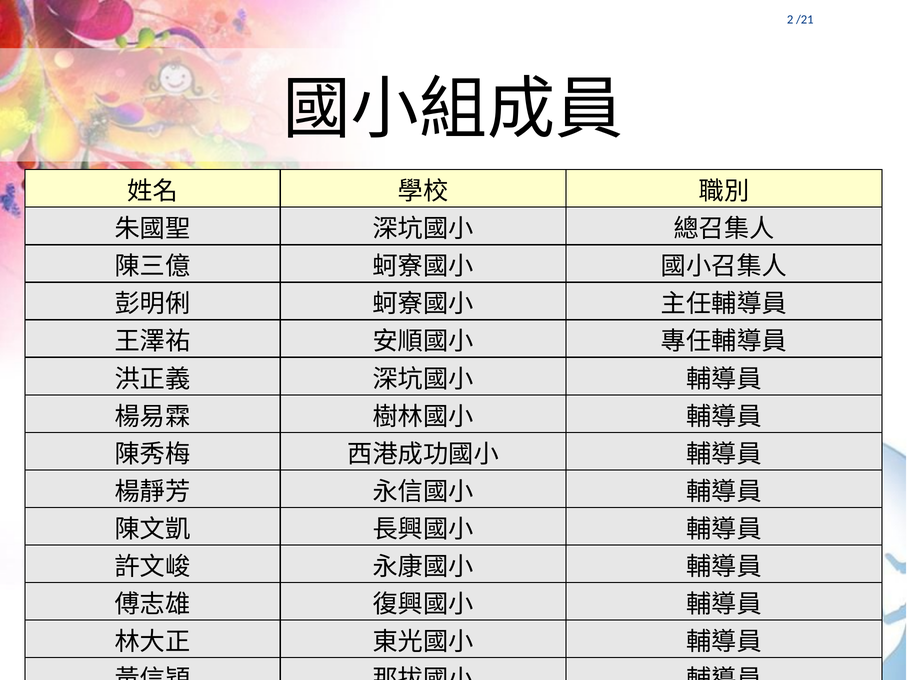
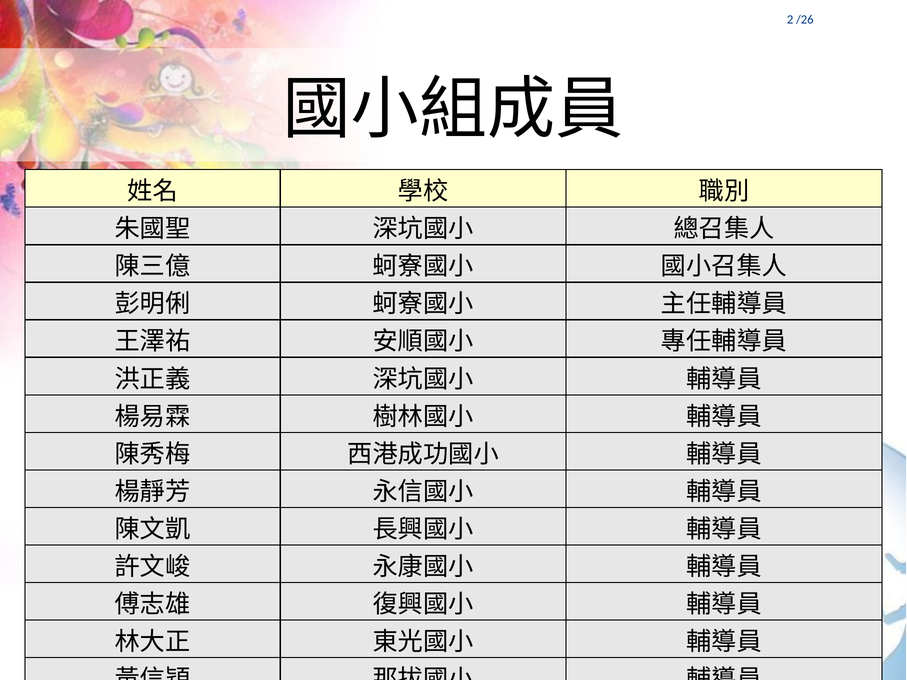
/21: /21 -> /26 (805, 20)
